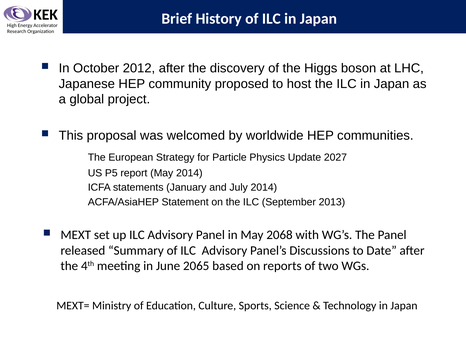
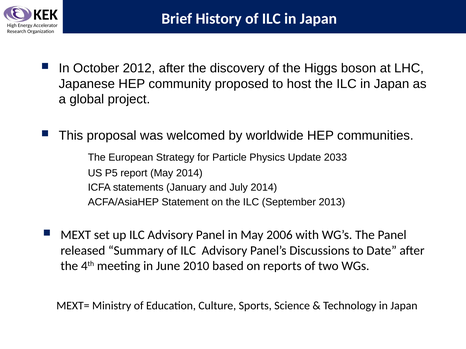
2027: 2027 -> 2033 (335, 158)
2068: 2068 -> 2006 (280, 235)
2065: 2065 -> 2010 (196, 266)
